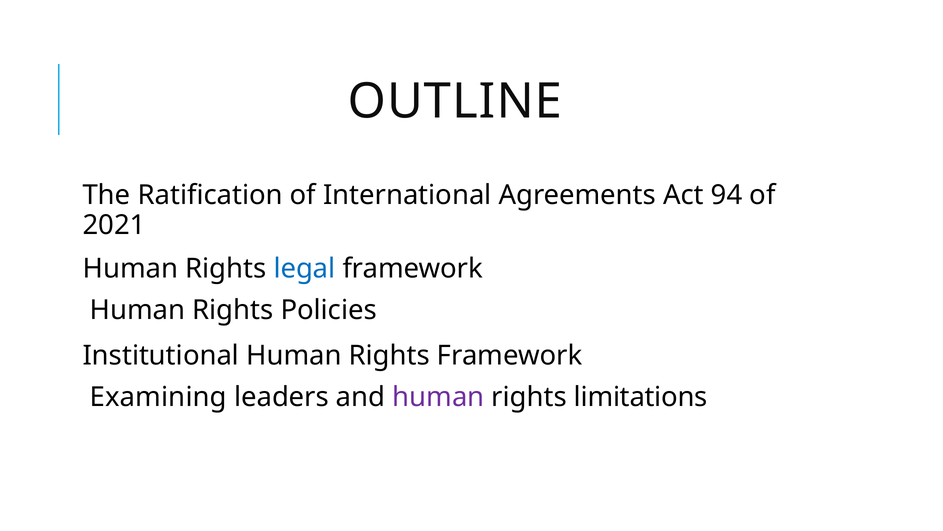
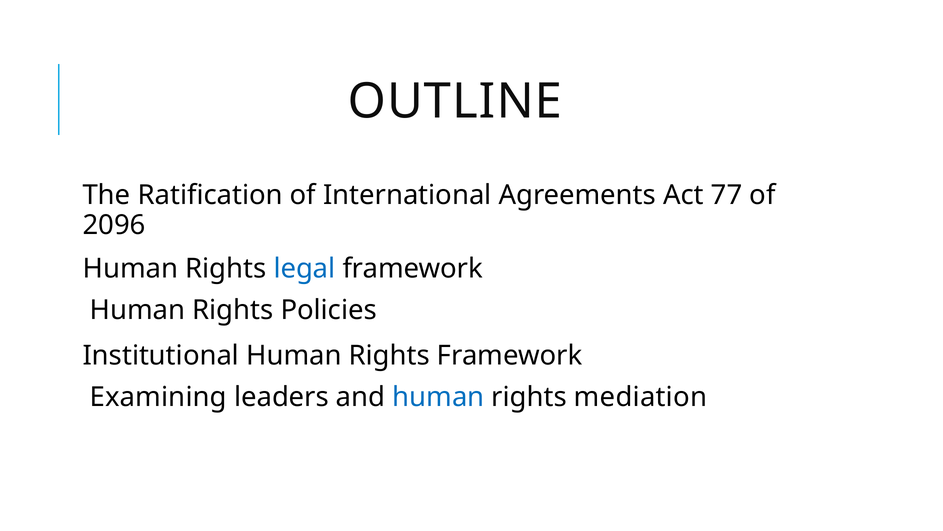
94: 94 -> 77 (727, 195)
2021: 2021 -> 2096 (114, 225)
human colour: purple -> blue (438, 397)
limitations: limitations -> mediation (641, 397)
